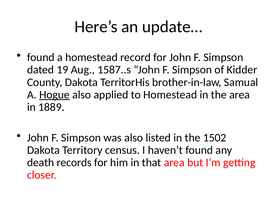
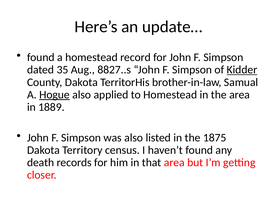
19: 19 -> 35 (62, 70)
1587..s: 1587..s -> 8827..s (114, 70)
Kidder underline: none -> present (242, 70)
1502: 1502 -> 1875 (215, 138)
